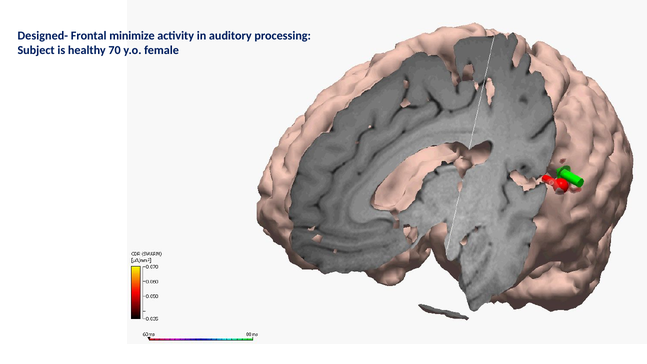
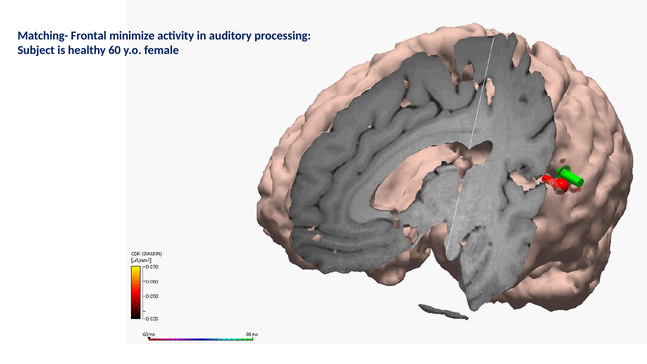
Designed-: Designed- -> Matching- (43, 36)
70: 70 -> 60 (115, 50)
